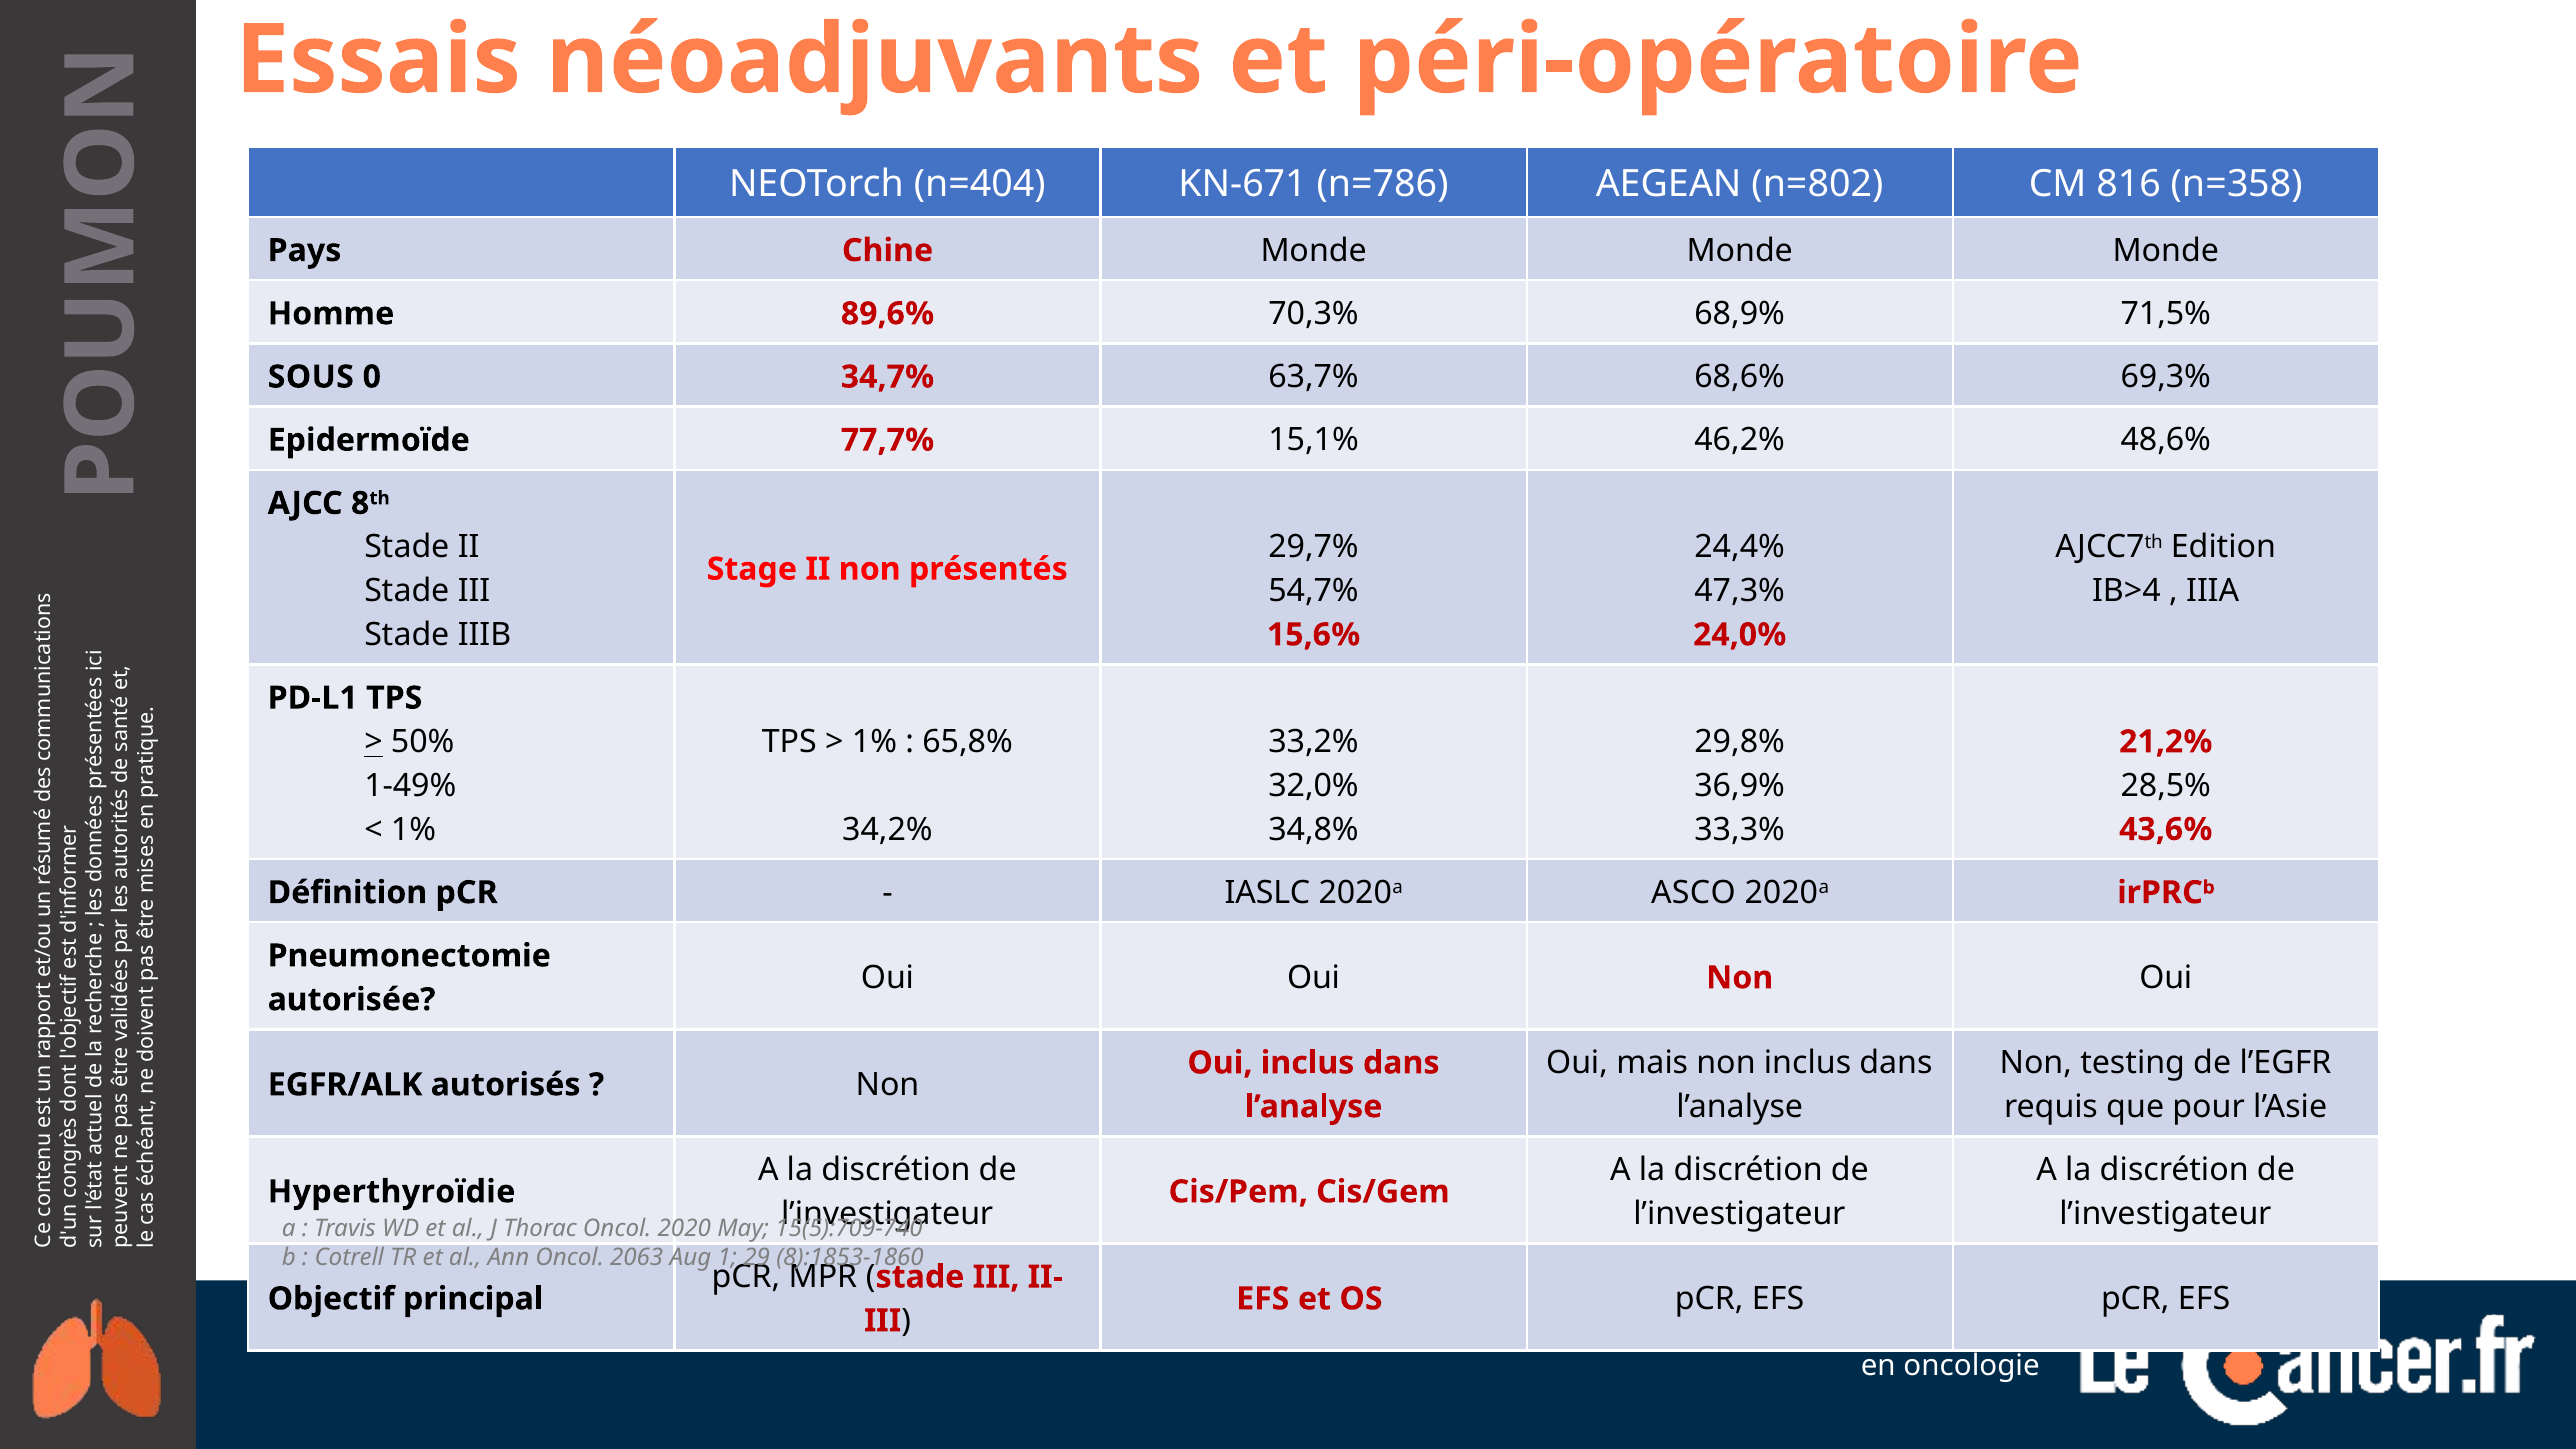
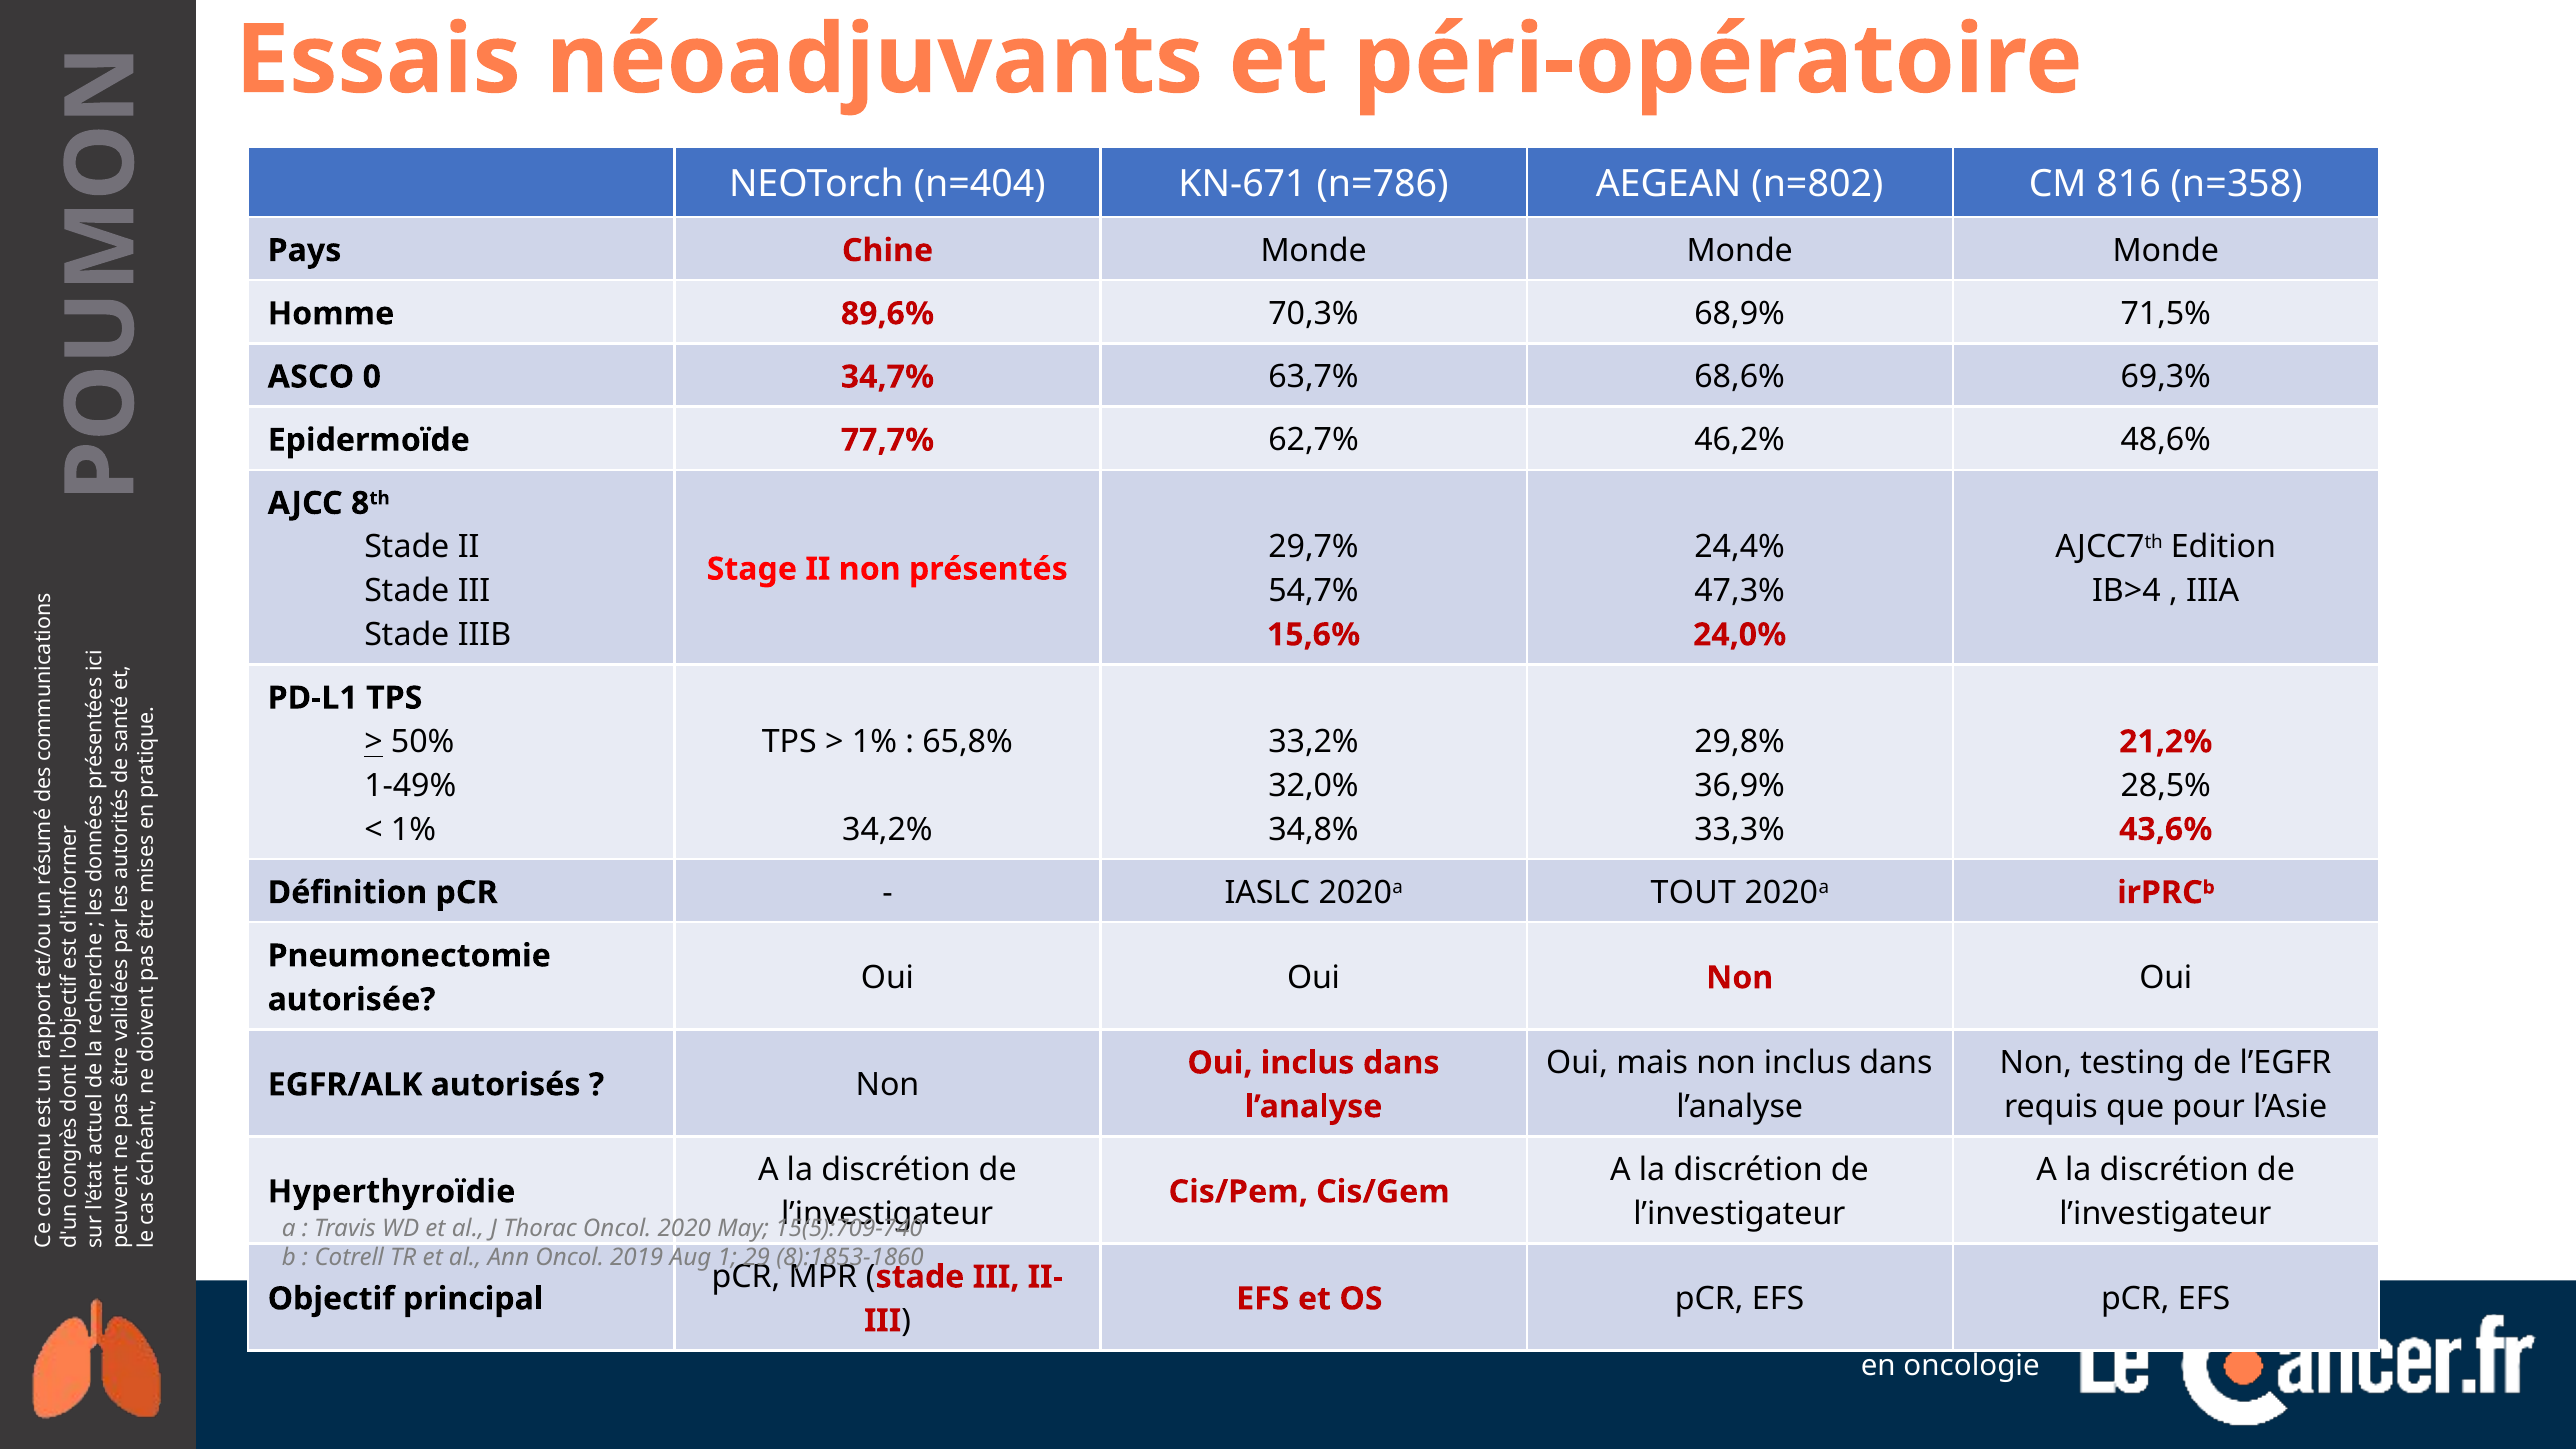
SOUS: SOUS -> ASCO (311, 377)
15,1%: 15,1% -> 62,7% (1314, 440)
ASCO: ASCO -> TOUT (1693, 893)
2063: 2063 -> 2019 (637, 1258)
